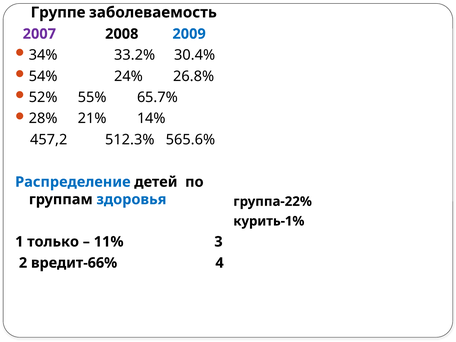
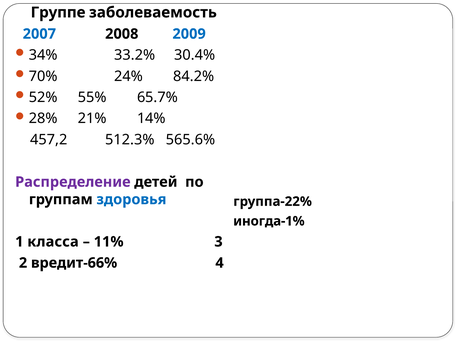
2007 colour: purple -> blue (39, 34)
54%: 54% -> 70% (43, 76)
26.8%: 26.8% -> 84.2% (194, 76)
Распределение colour: blue -> purple (73, 182)
курить-1%: курить-1% -> иногда-1% (269, 221)
только: только -> класса (53, 242)
